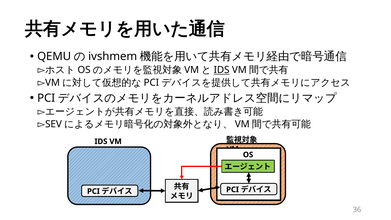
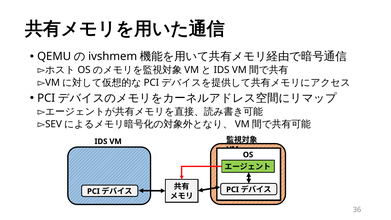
IDS underline: present -> none (222, 70)
